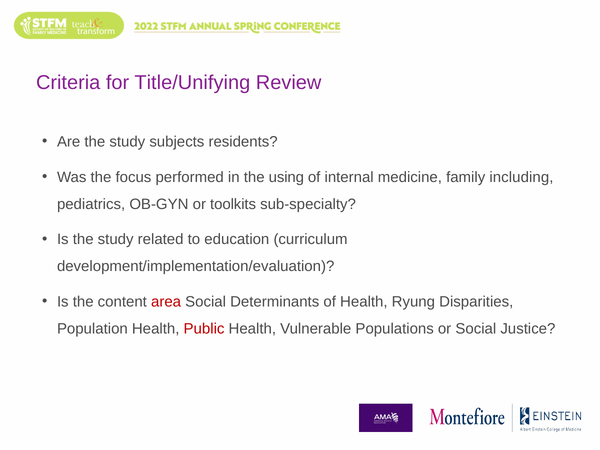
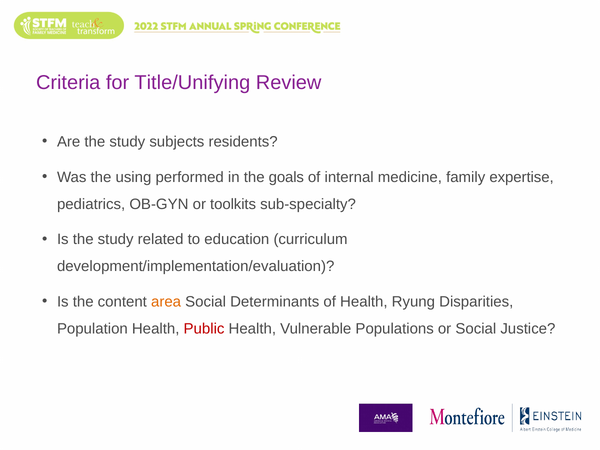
focus: focus -> using (133, 177)
using: using -> goals (286, 177)
including: including -> expertise (522, 177)
area colour: red -> orange (166, 302)
